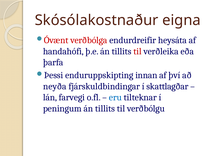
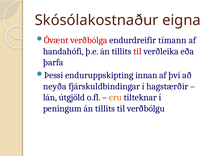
heysáta: heysáta -> tímann (172, 40)
skattlagðar: skattlagðar -> hagstærðir (167, 86)
farvegi: farvegi -> útgjöld (72, 97)
eru colour: blue -> orange (115, 97)
